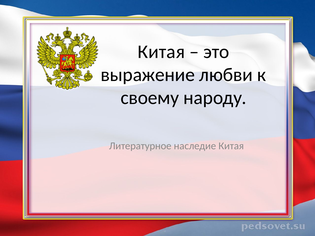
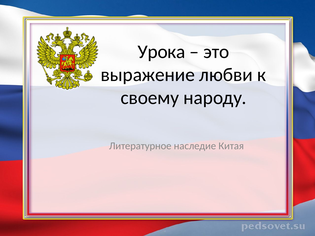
Китая: Китая -> Урока (162, 52)
